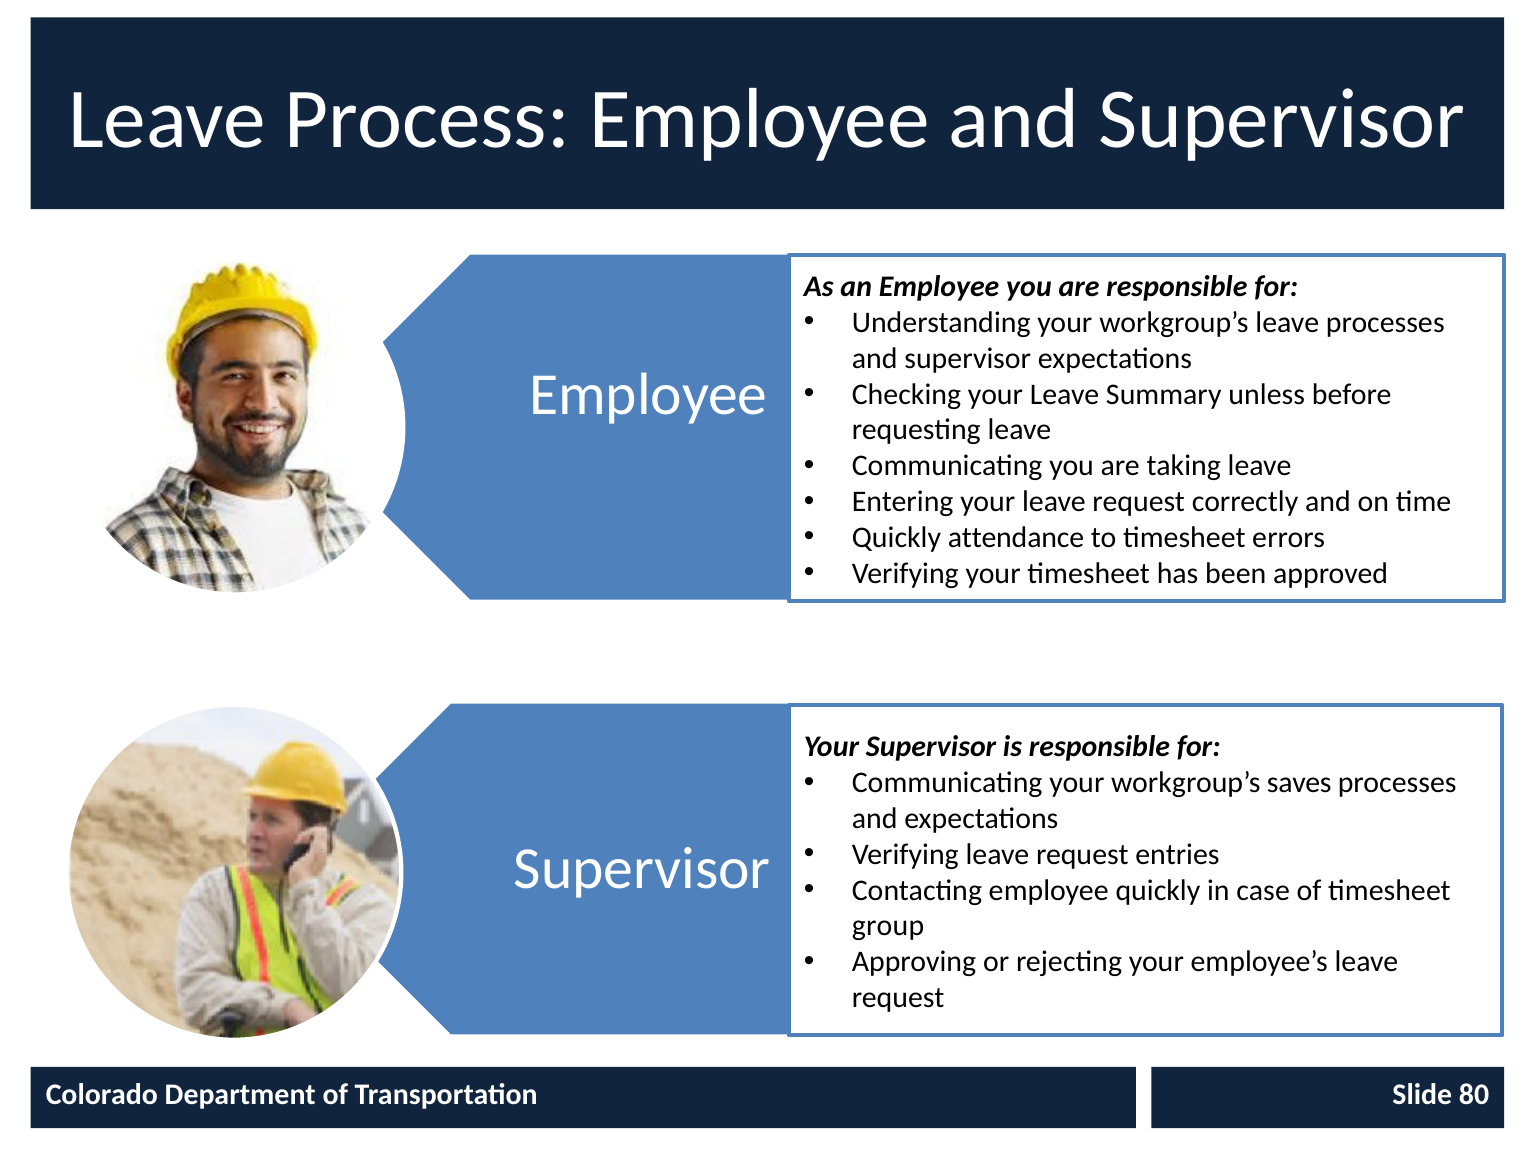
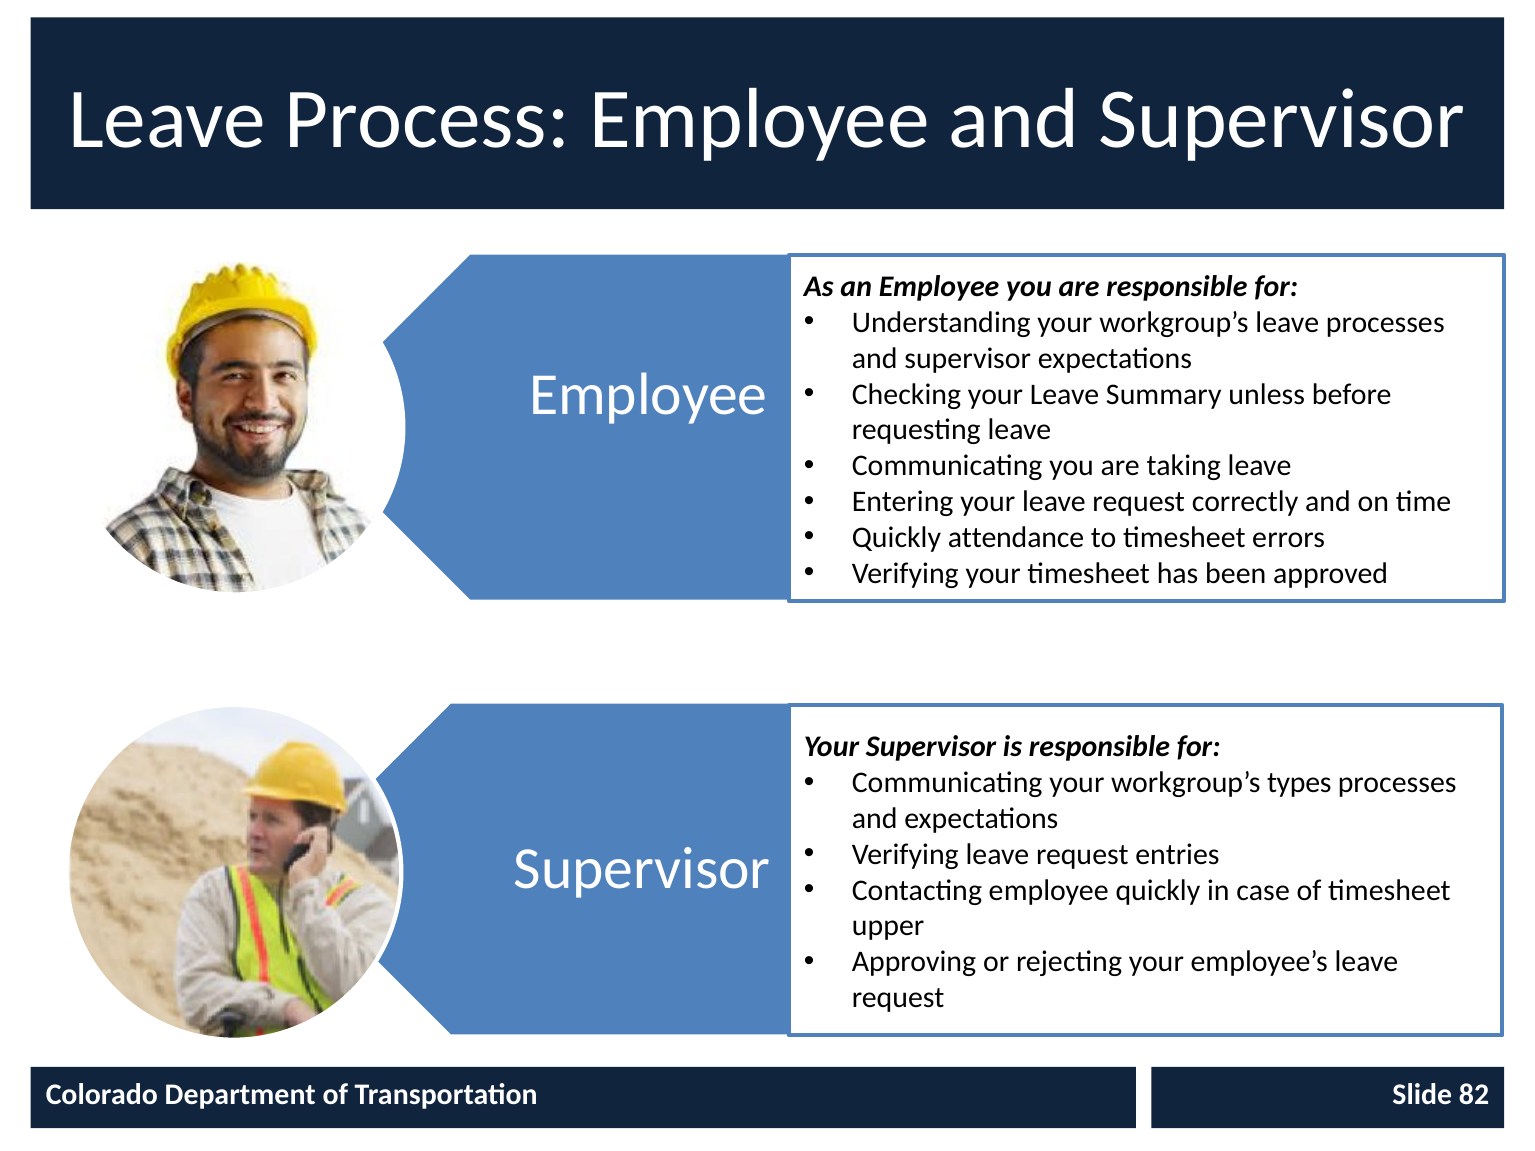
saves: saves -> types (1299, 783)
group: group -> upper (888, 926)
80: 80 -> 82 (1474, 1095)
